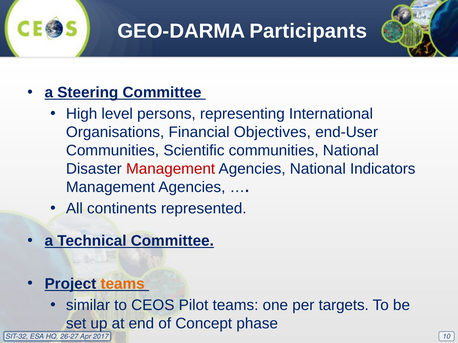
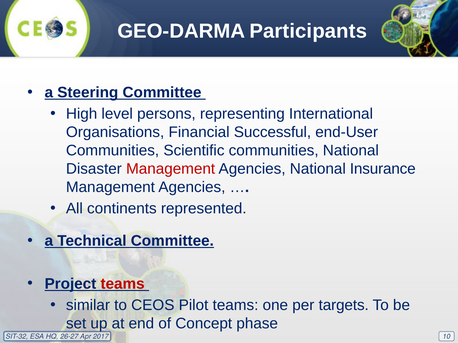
Objectives: Objectives -> Successful (272, 132)
Indicators: Indicators -> Insurance (383, 169)
teams colour: orange -> red (123, 284)
